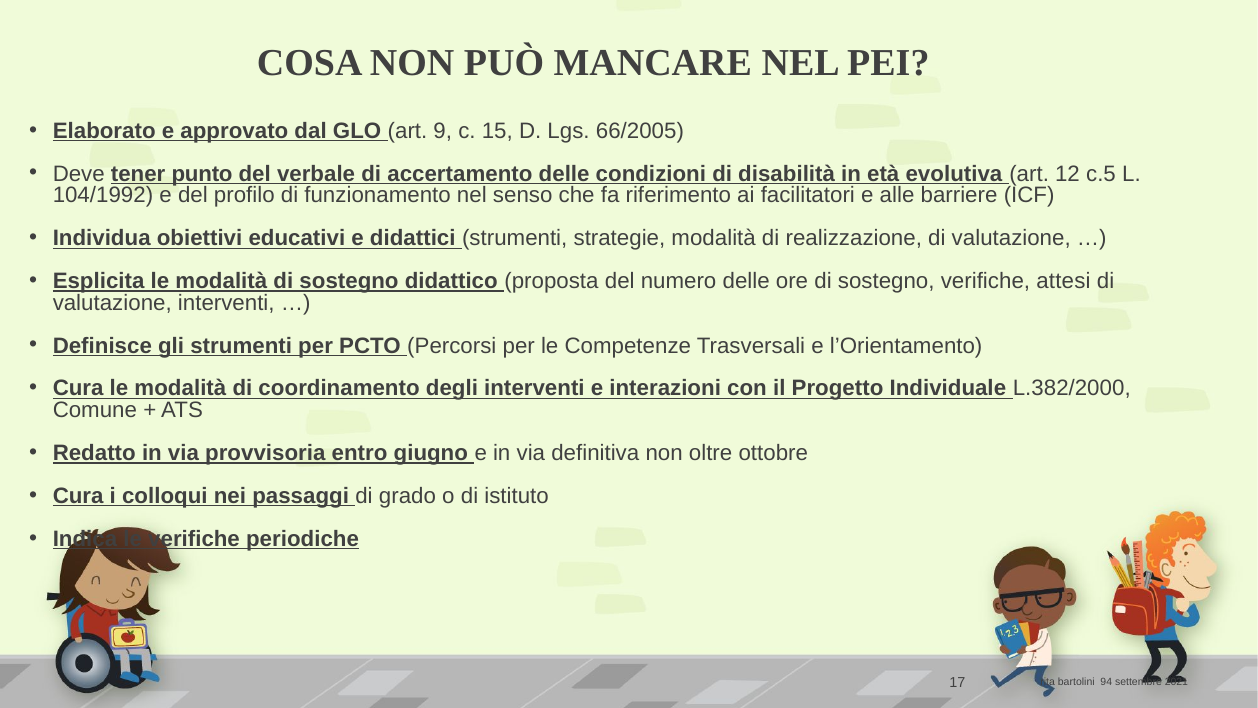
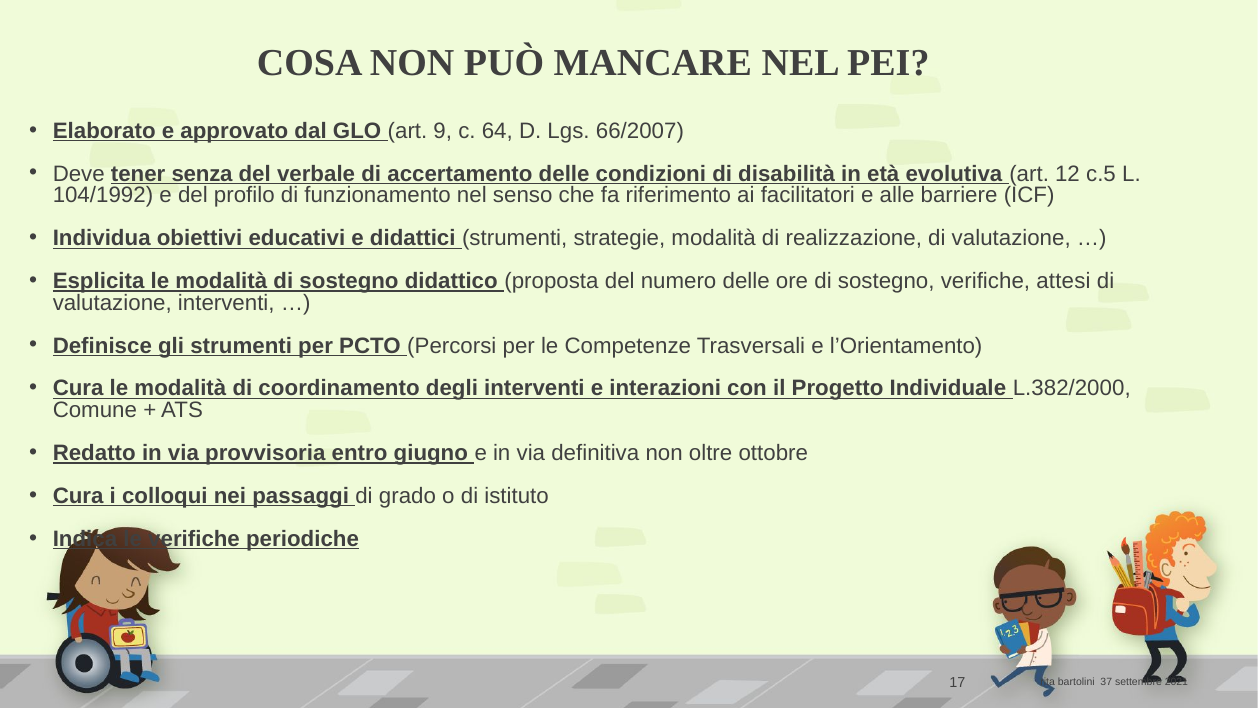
15: 15 -> 64 (497, 131)
66/2005: 66/2005 -> 66/2007 (640, 131)
punto: punto -> senza (202, 174)
94: 94 -> 37 (1106, 682)
